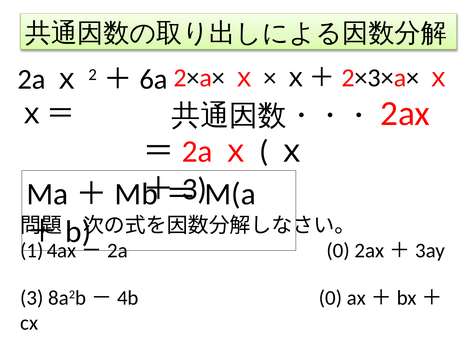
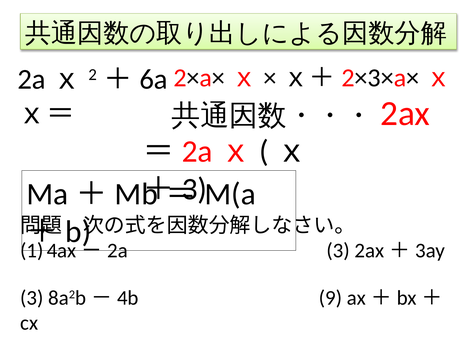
0: 0 -> 3 (338, 251)
8a2b－4b 0: 0 -> 9 (331, 298)
